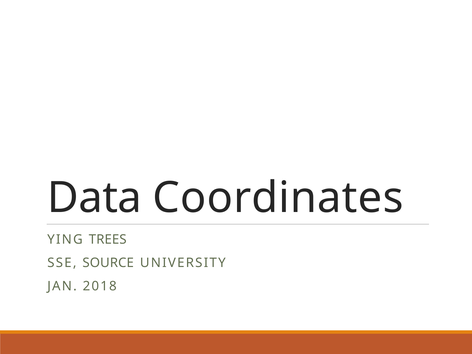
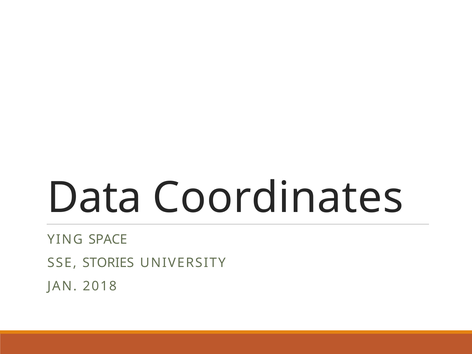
TREES: TREES -> SPACE (108, 239)
SOURCE: SOURCE -> STORIES (108, 263)
